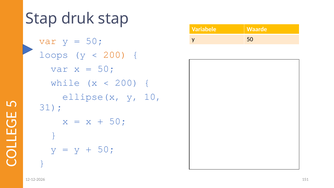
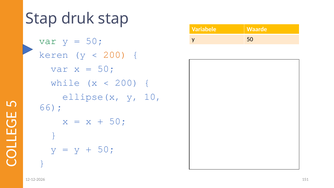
var colour: orange -> green (48, 41)
loops: loops -> keren (54, 55)
31: 31 -> 66 (51, 107)
